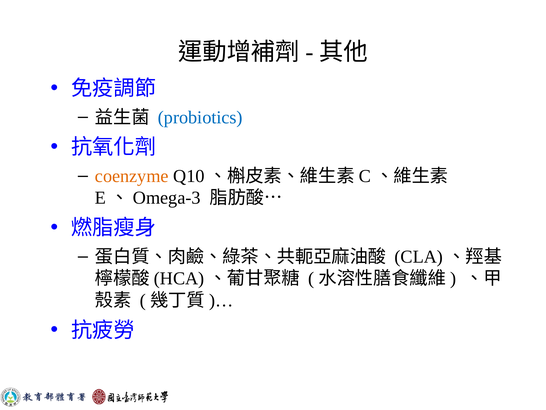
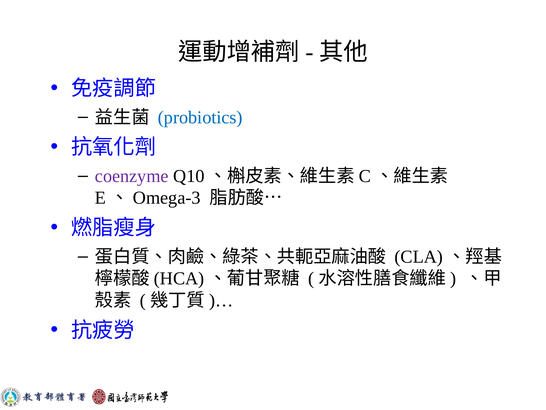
coenzyme colour: orange -> purple (132, 176)
